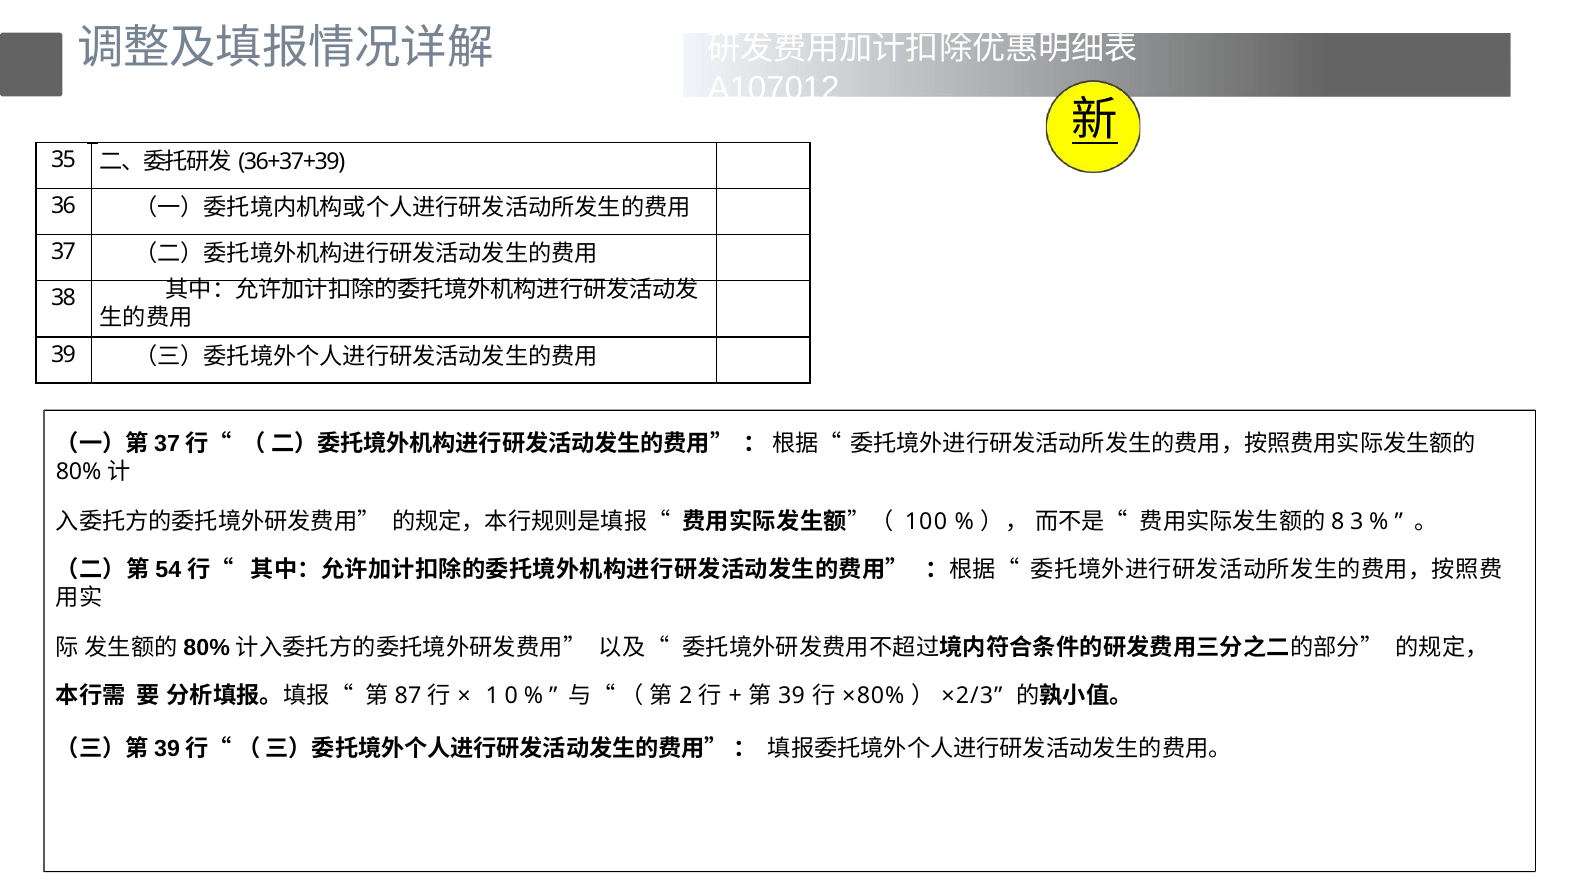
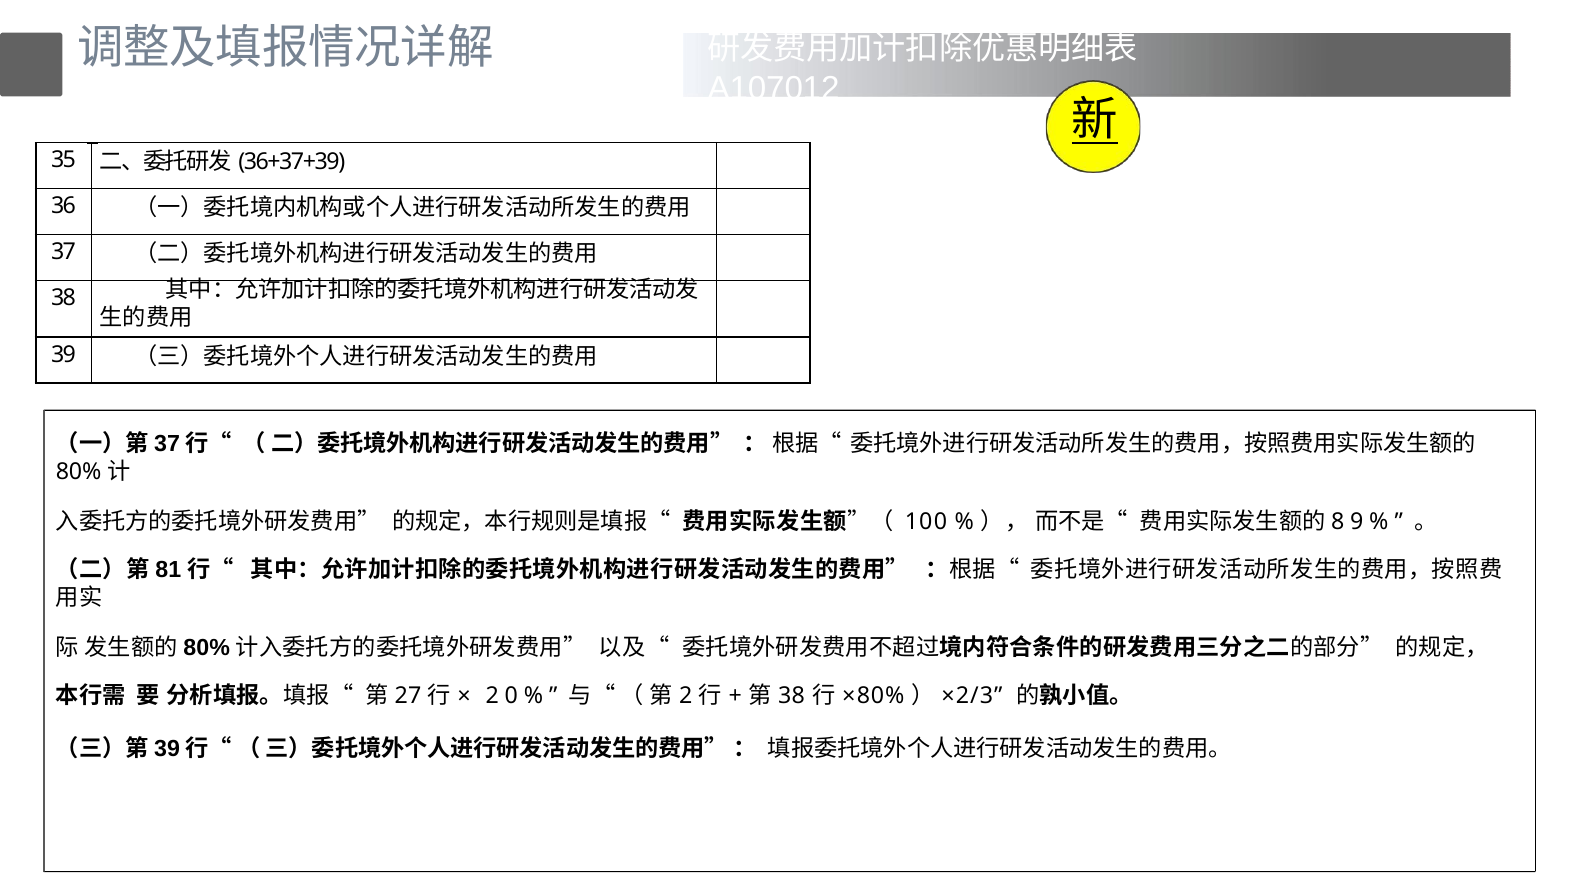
3: 3 -> 9 (1357, 522)
54: 54 -> 81 (168, 570)
87: 87 -> 27 (408, 695)
1: 1 -> 2 (492, 695)
39: 39 -> 38 (792, 695)
